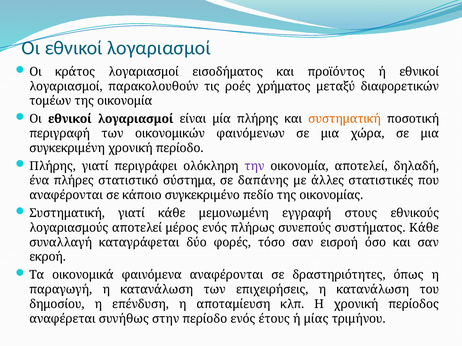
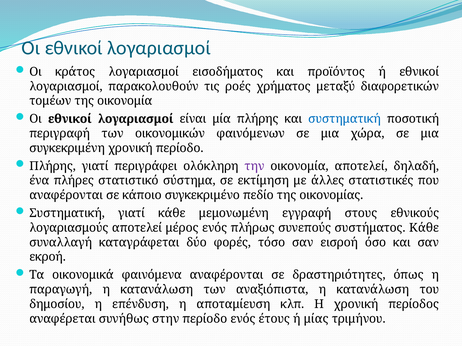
συστηματική colour: orange -> blue (345, 119)
δαπάνης: δαπάνης -> εκτίμηση (263, 181)
επιχειρήσεις: επιχειρήσεις -> αναξιόπιστα (272, 290)
